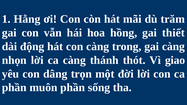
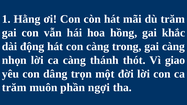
thiết: thiết -> khắc (173, 33)
phần: phần -> trăm (14, 88)
sống: sống -> ngợi (99, 88)
